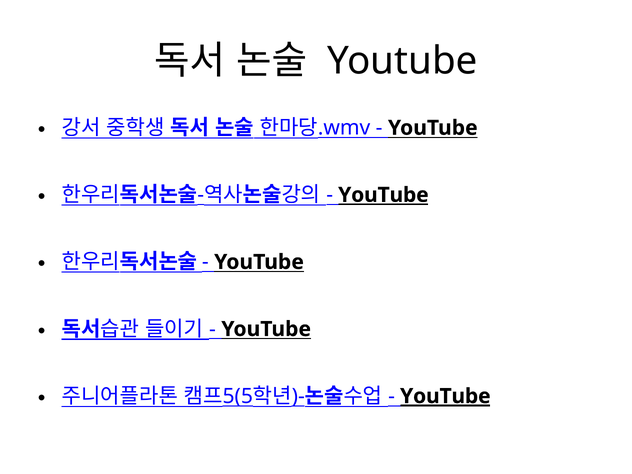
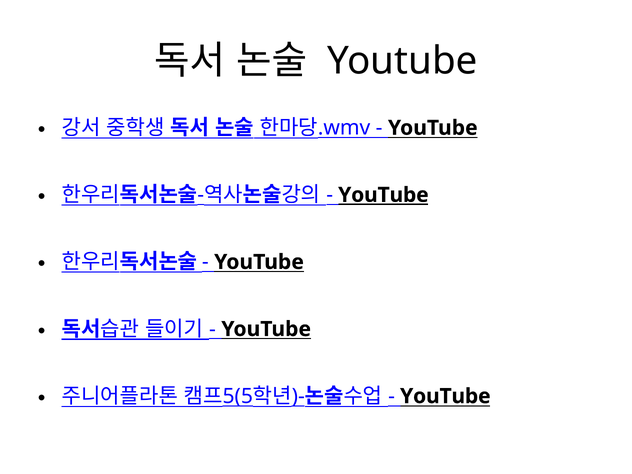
YouTube underline: present -> none (445, 396)
